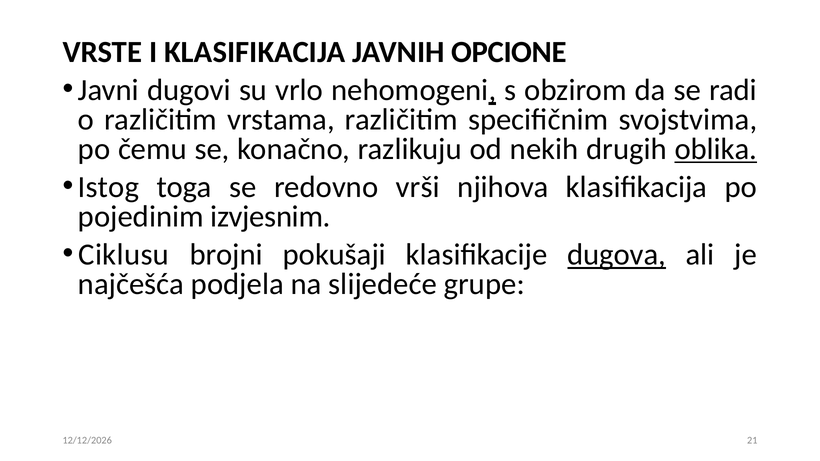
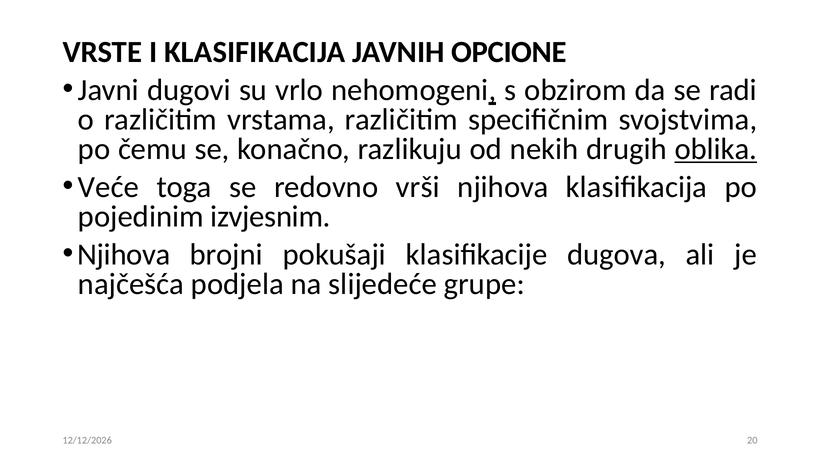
Istog: Istog -> Veće (108, 187)
Ciklusu: Ciklusu -> Njihova (124, 255)
dugova underline: present -> none (617, 255)
21: 21 -> 20 (752, 440)
